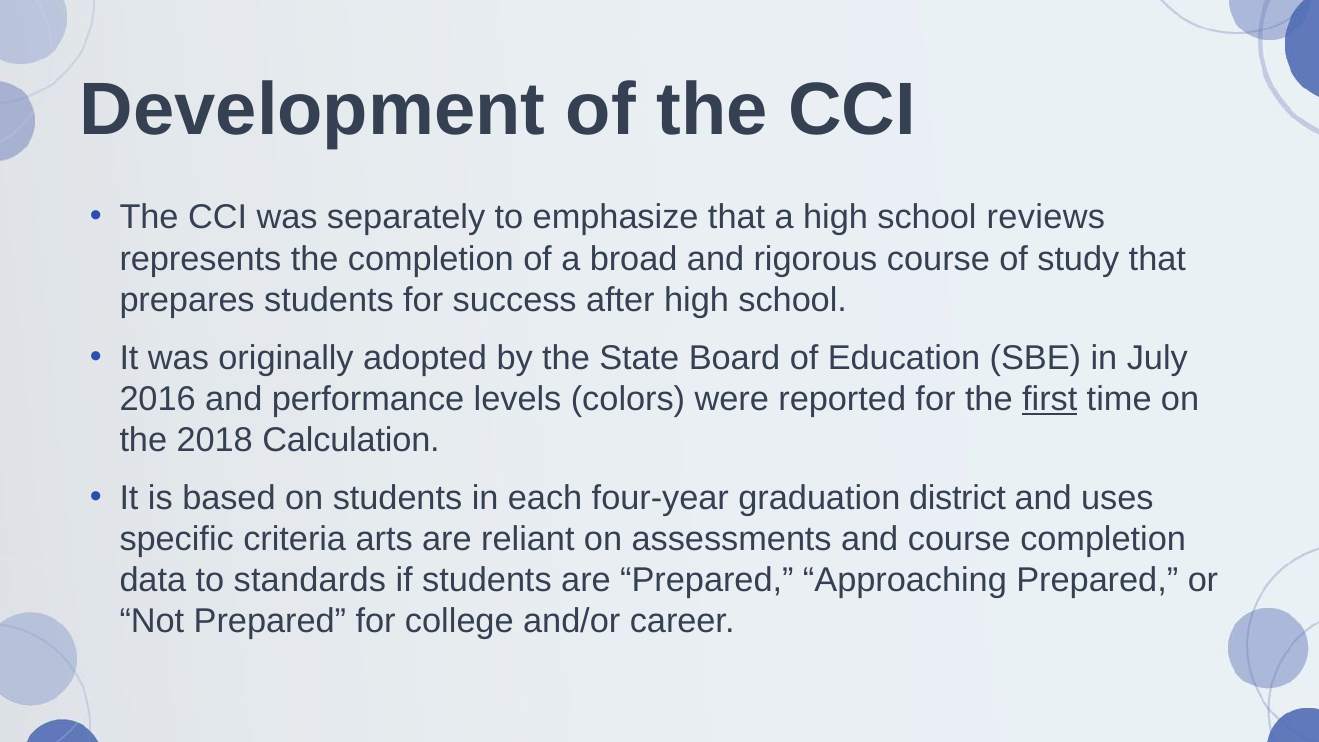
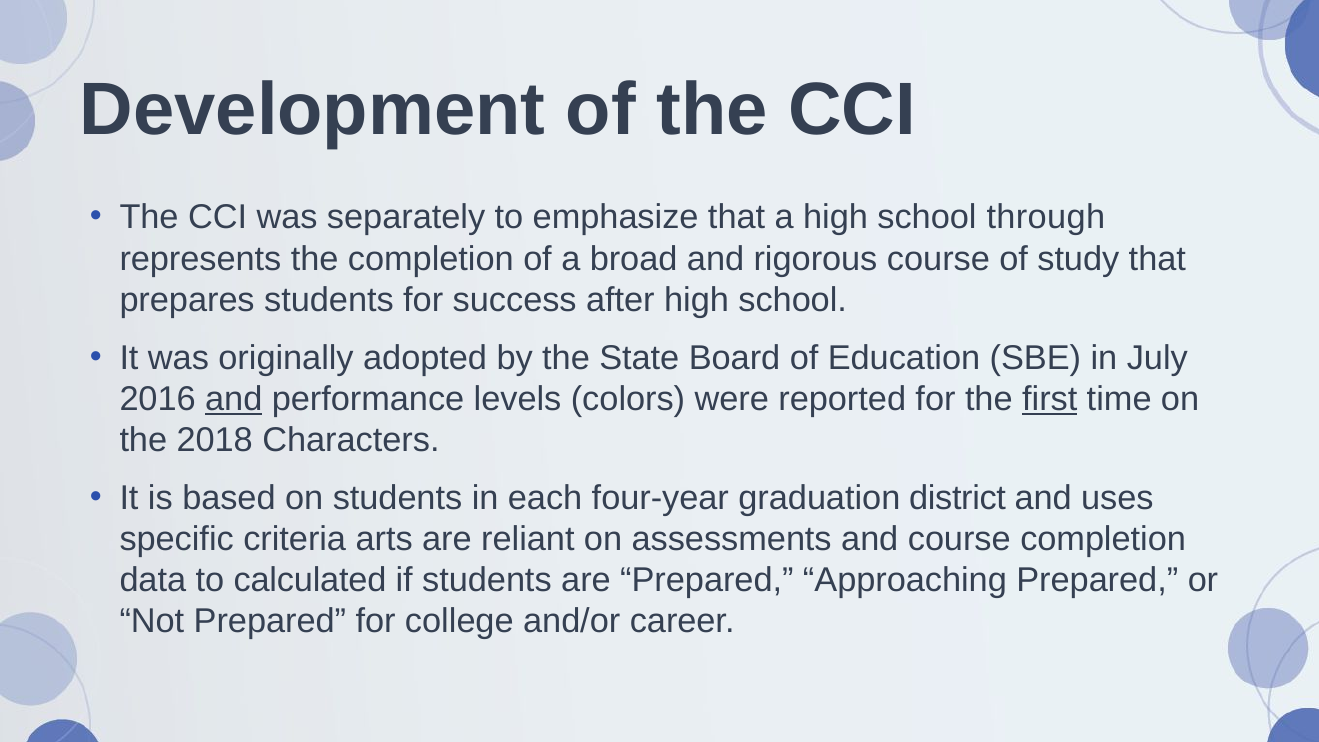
reviews: reviews -> through (1046, 218)
and underline: none -> present (234, 399)
Calculation: Calculation -> Characters (351, 440)
standards: standards -> calculated (310, 580)
